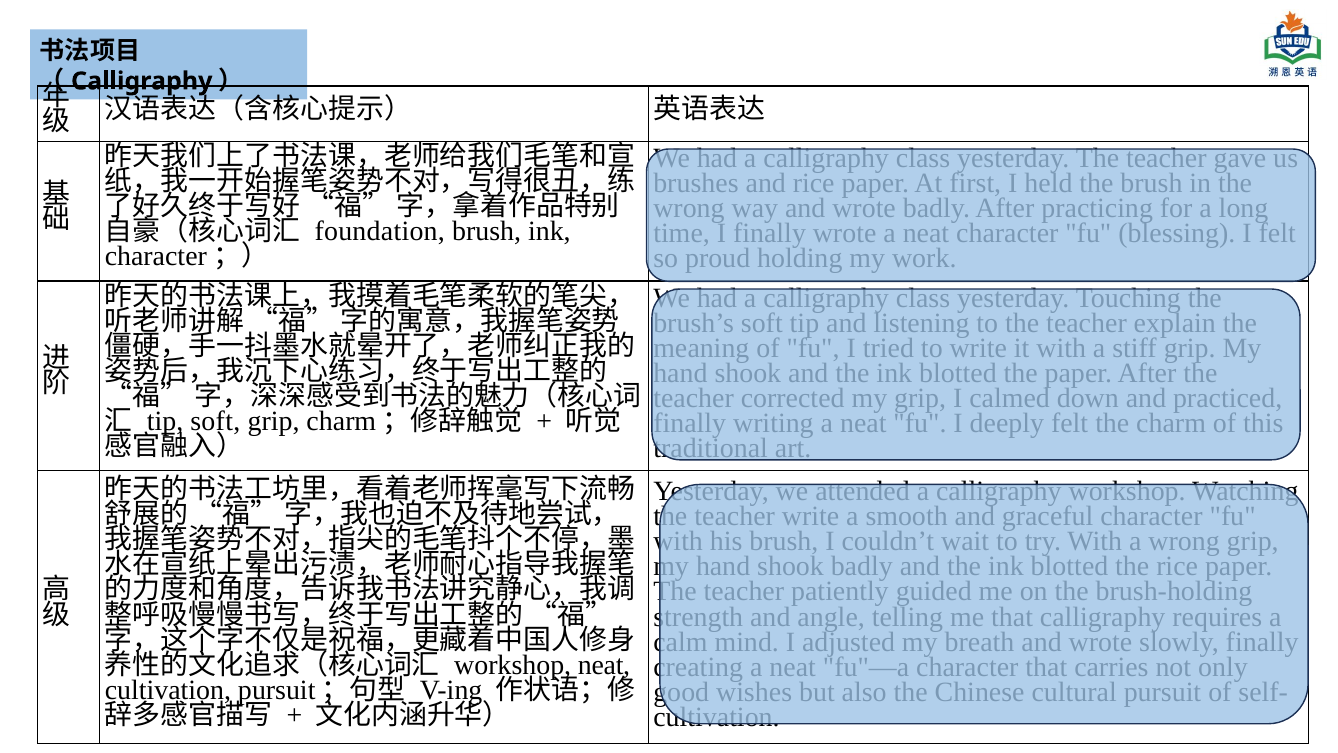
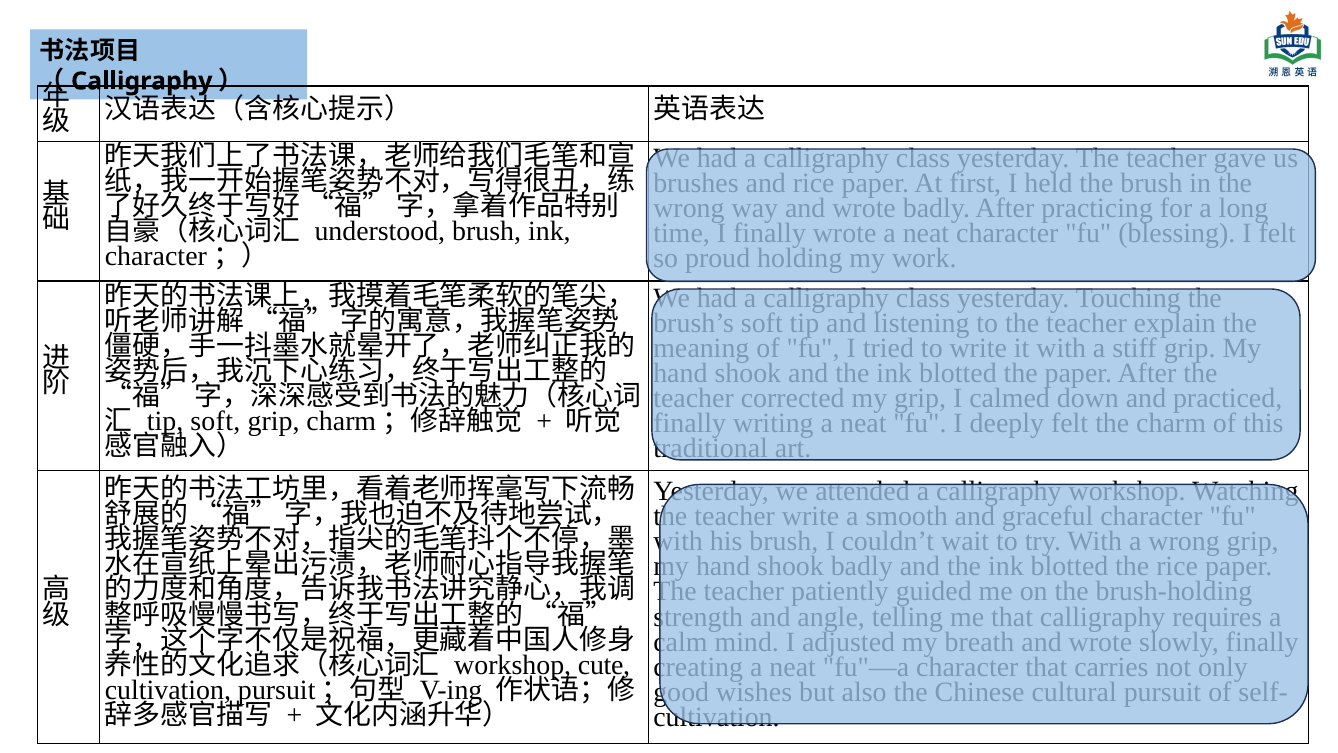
foundation: foundation -> understood (380, 231)
workshop neat: neat -> cute (604, 665)
